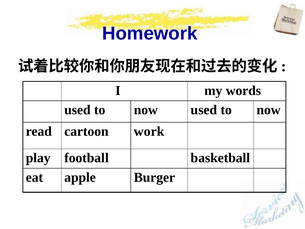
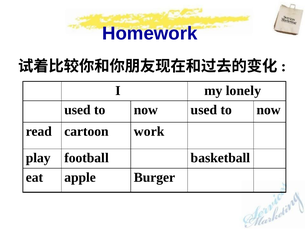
words: words -> lonely (243, 90)
